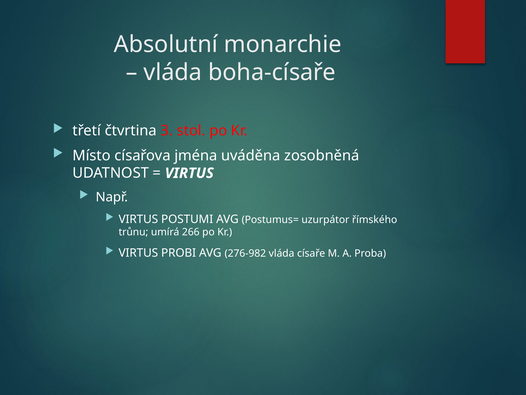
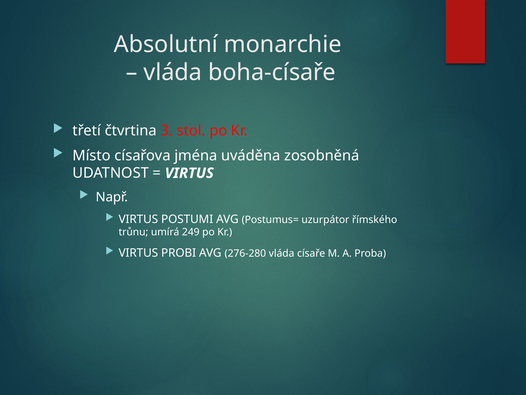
266: 266 -> 249 (191, 232)
276-982: 276-982 -> 276-280 (245, 253)
